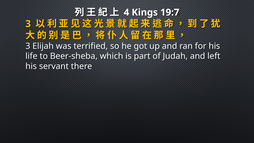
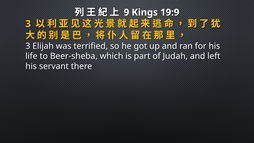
4: 4 -> 9 (126, 12)
19:7: 19:7 -> 19:9 (170, 12)
